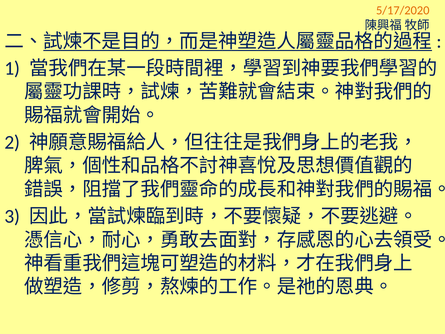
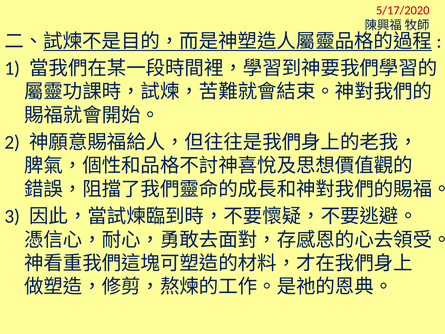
5/17/2020 colour: orange -> red (403, 10)
